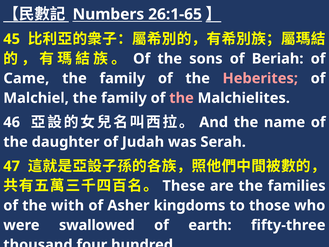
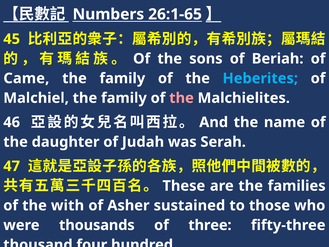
Heberites colour: pink -> light blue (260, 78)
kingdoms: kingdoms -> sustained (189, 205)
swallowed: swallowed -> thousands (97, 225)
earth: earth -> three (210, 225)
